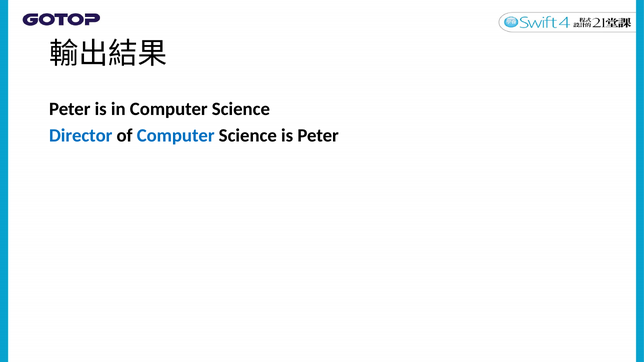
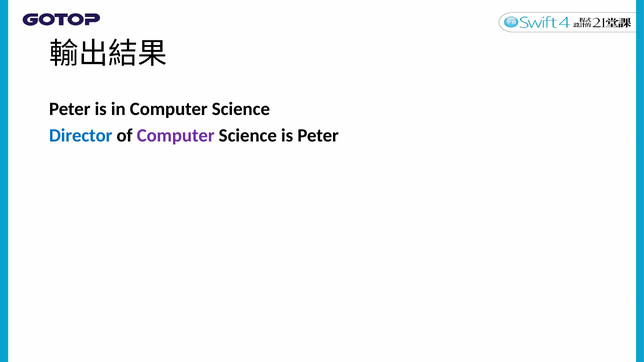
Computer colour: blue -> purple (176, 136)
